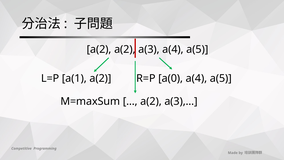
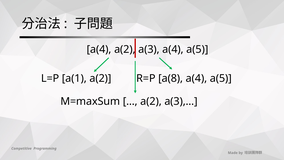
a(2: a(2 -> a(4 (99, 49)
a(0: a(0 -> a(8 (171, 78)
